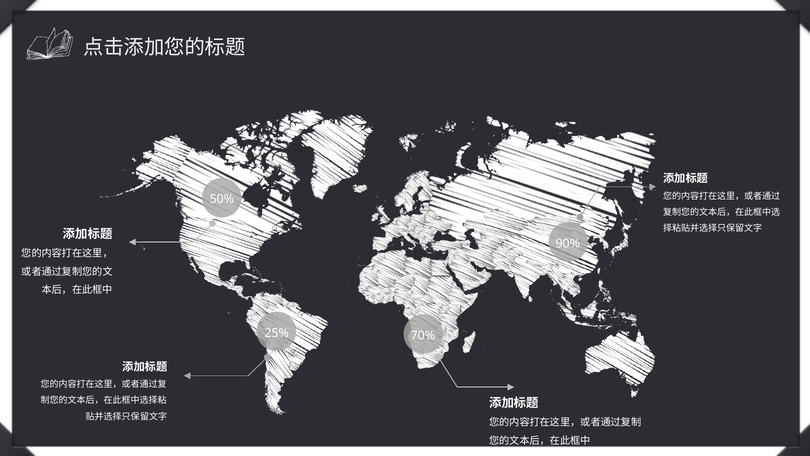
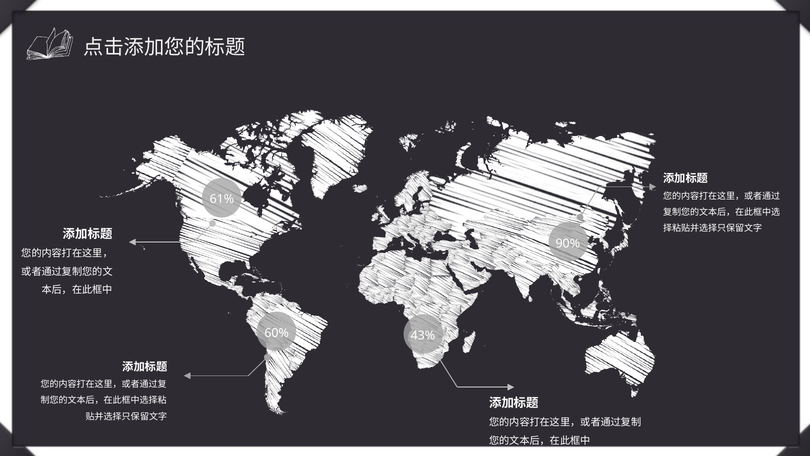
50%: 50% -> 61% (222, 199)
25%: 25% -> 60% (277, 333)
70%: 70% -> 43% (423, 335)
